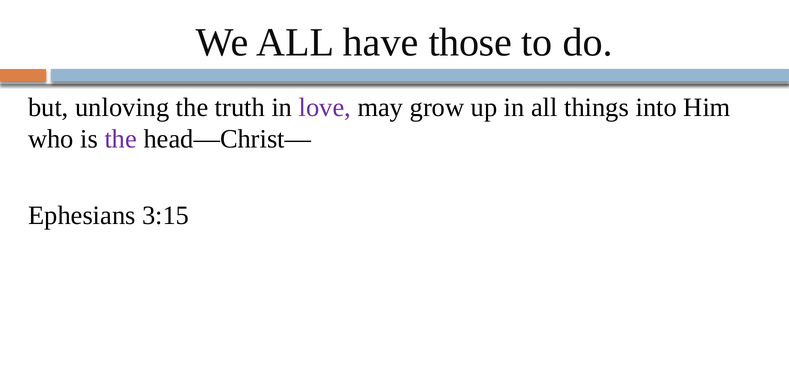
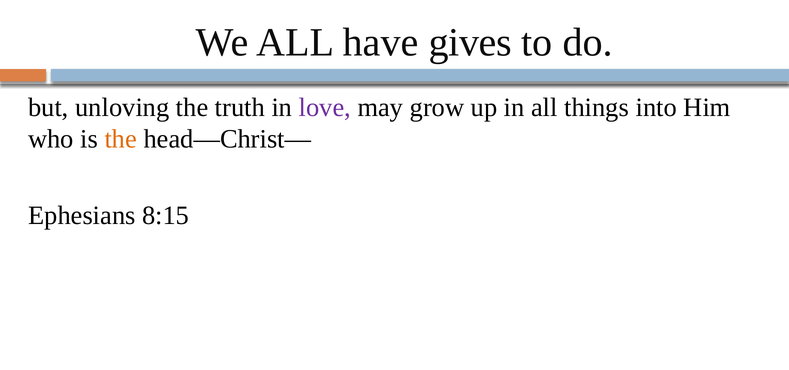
those: those -> gives (470, 42)
the colour: purple -> orange (121, 139)
3:15: 3:15 -> 8:15 (166, 216)
